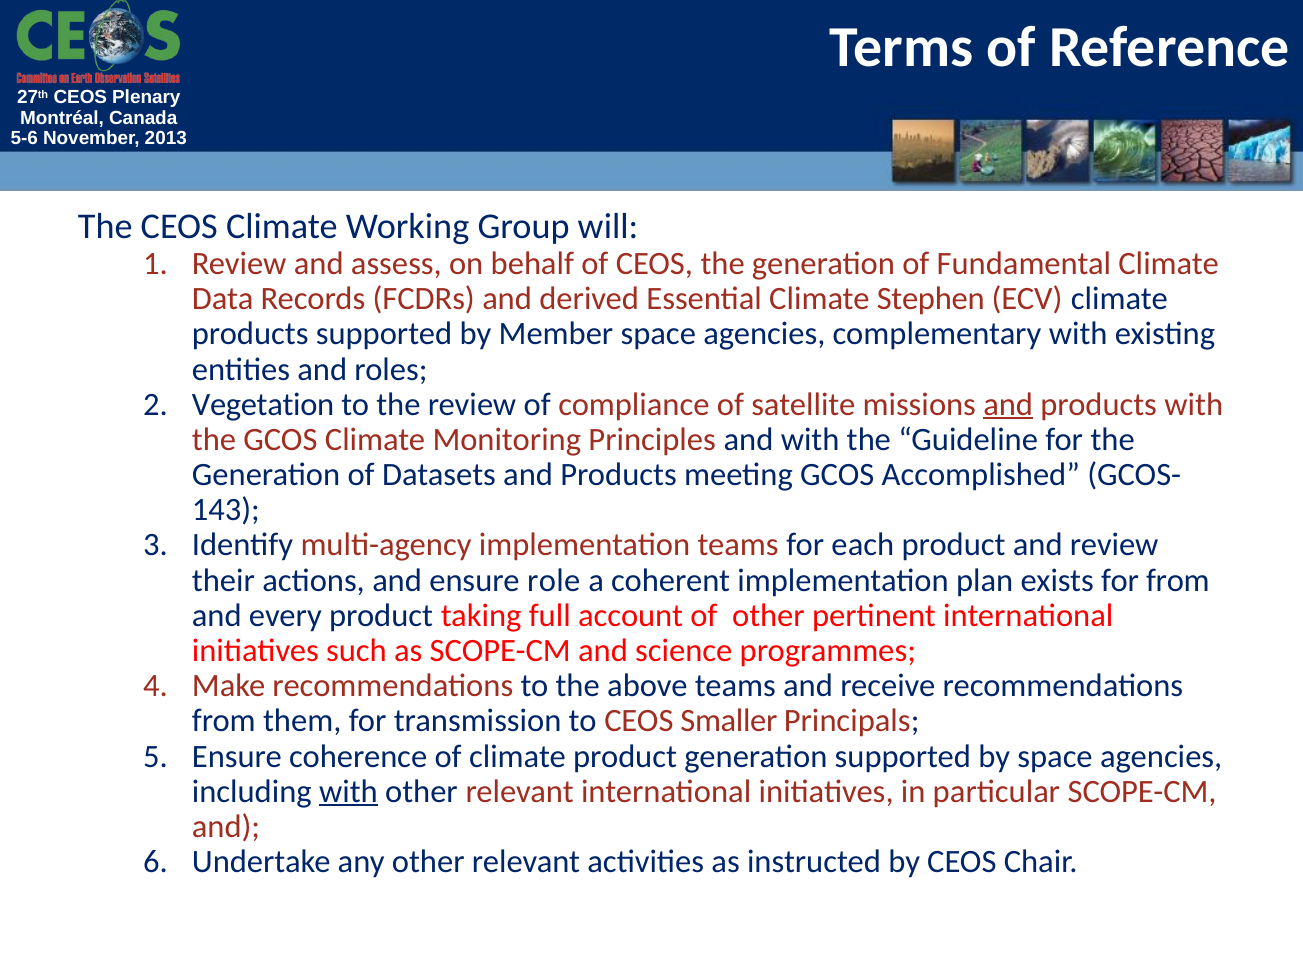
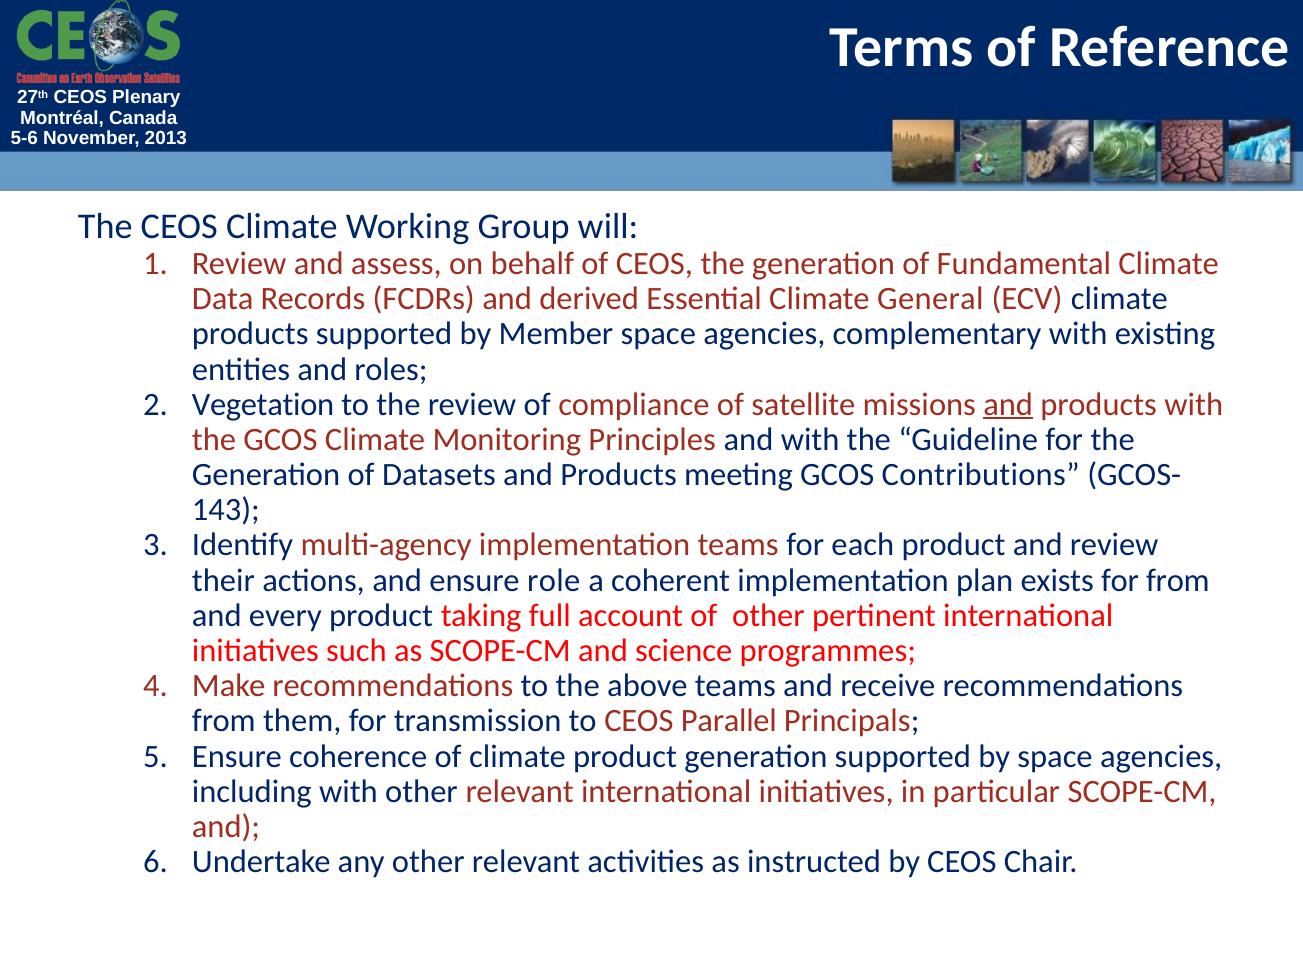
Stephen: Stephen -> General (930, 299)
Accomplished: Accomplished -> Contributions (981, 475)
Smaller: Smaller -> Parallel (729, 721)
with underline: present -> none (348, 792)
